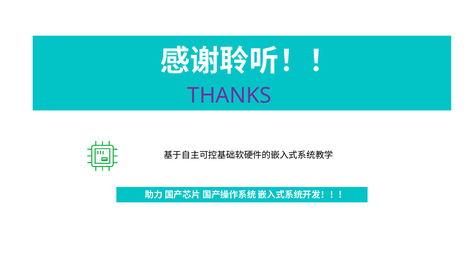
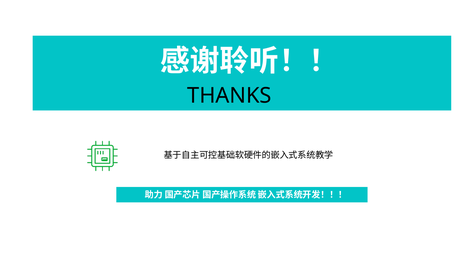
THANKS colour: purple -> black (229, 95)
